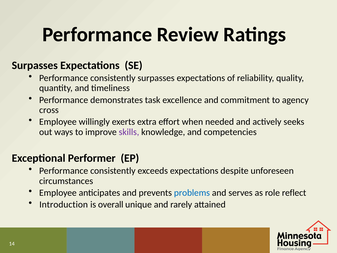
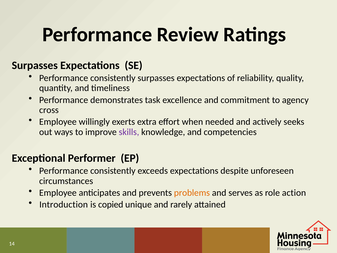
problems colour: blue -> orange (192, 193)
reflect: reflect -> action (294, 193)
overall: overall -> copied (111, 204)
